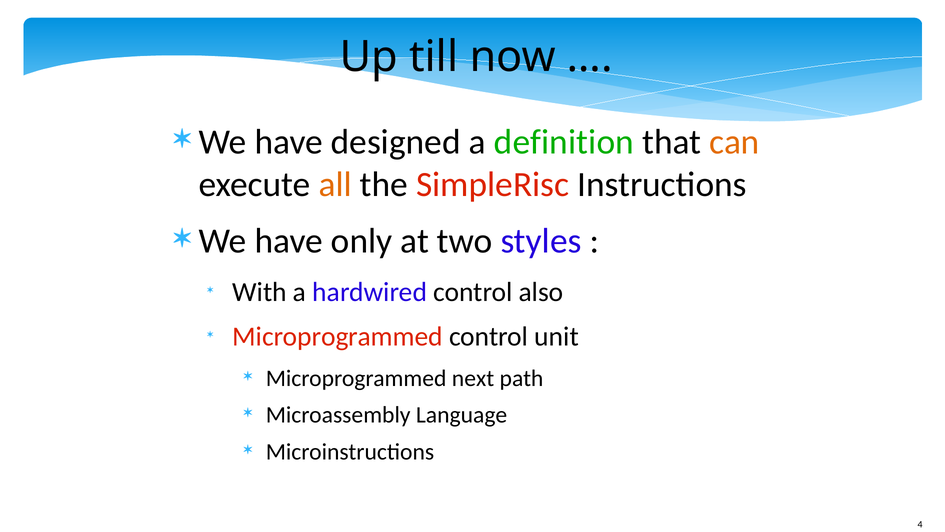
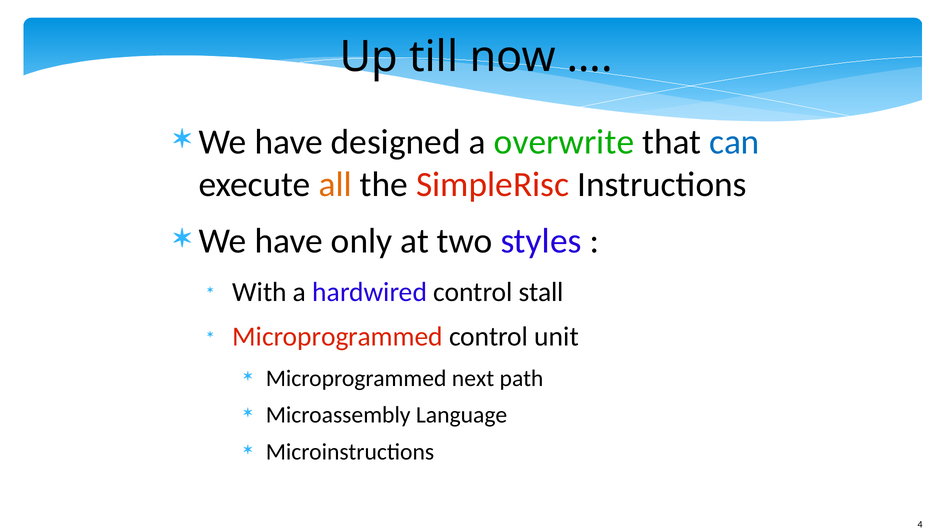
definition: definition -> overwrite (564, 142)
can colour: orange -> blue (734, 142)
also: also -> stall (541, 292)
